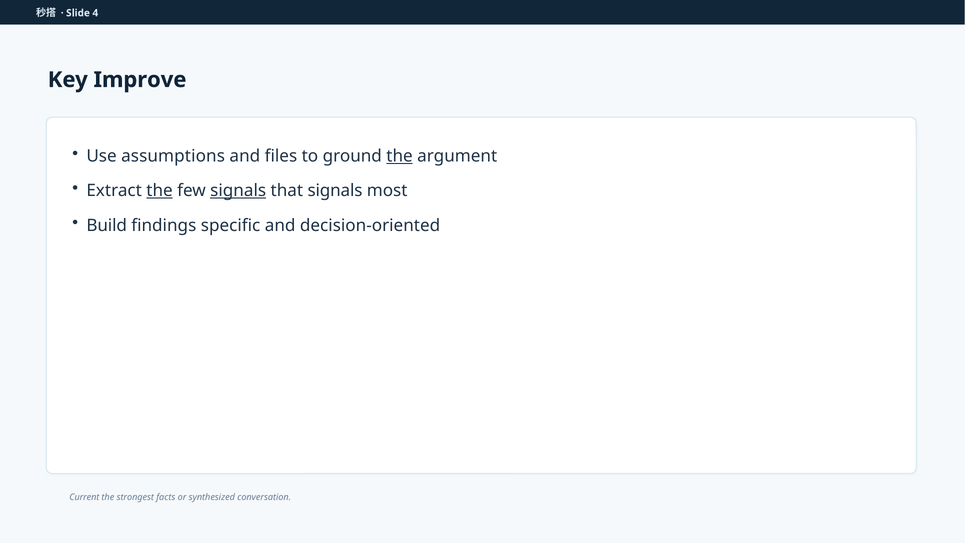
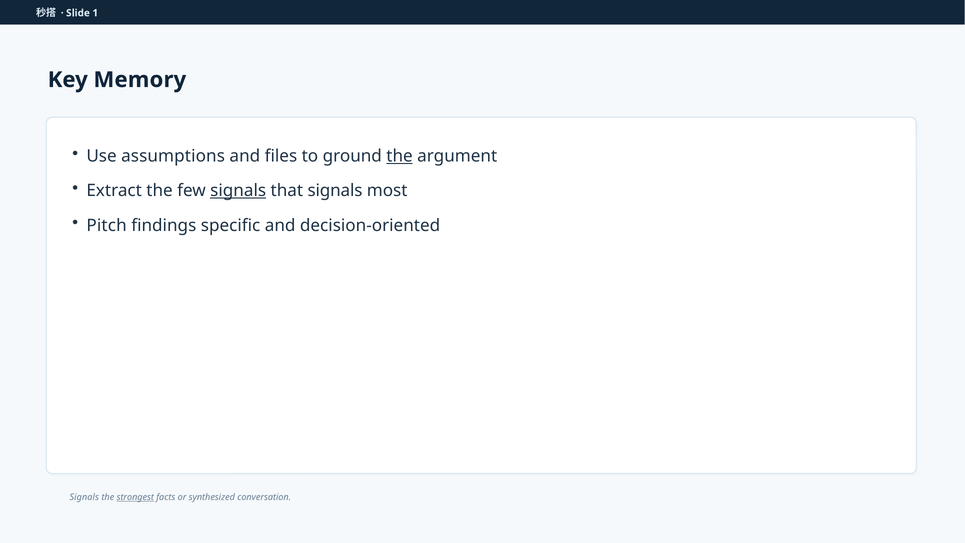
4: 4 -> 1 (95, 13)
Improve: Improve -> Memory (140, 80)
the underline: present -> none (160, 191)
Build: Build -> Pitch (107, 225)
Current: Current -> Signals (84, 497)
strongest underline: none -> present (135, 497)
